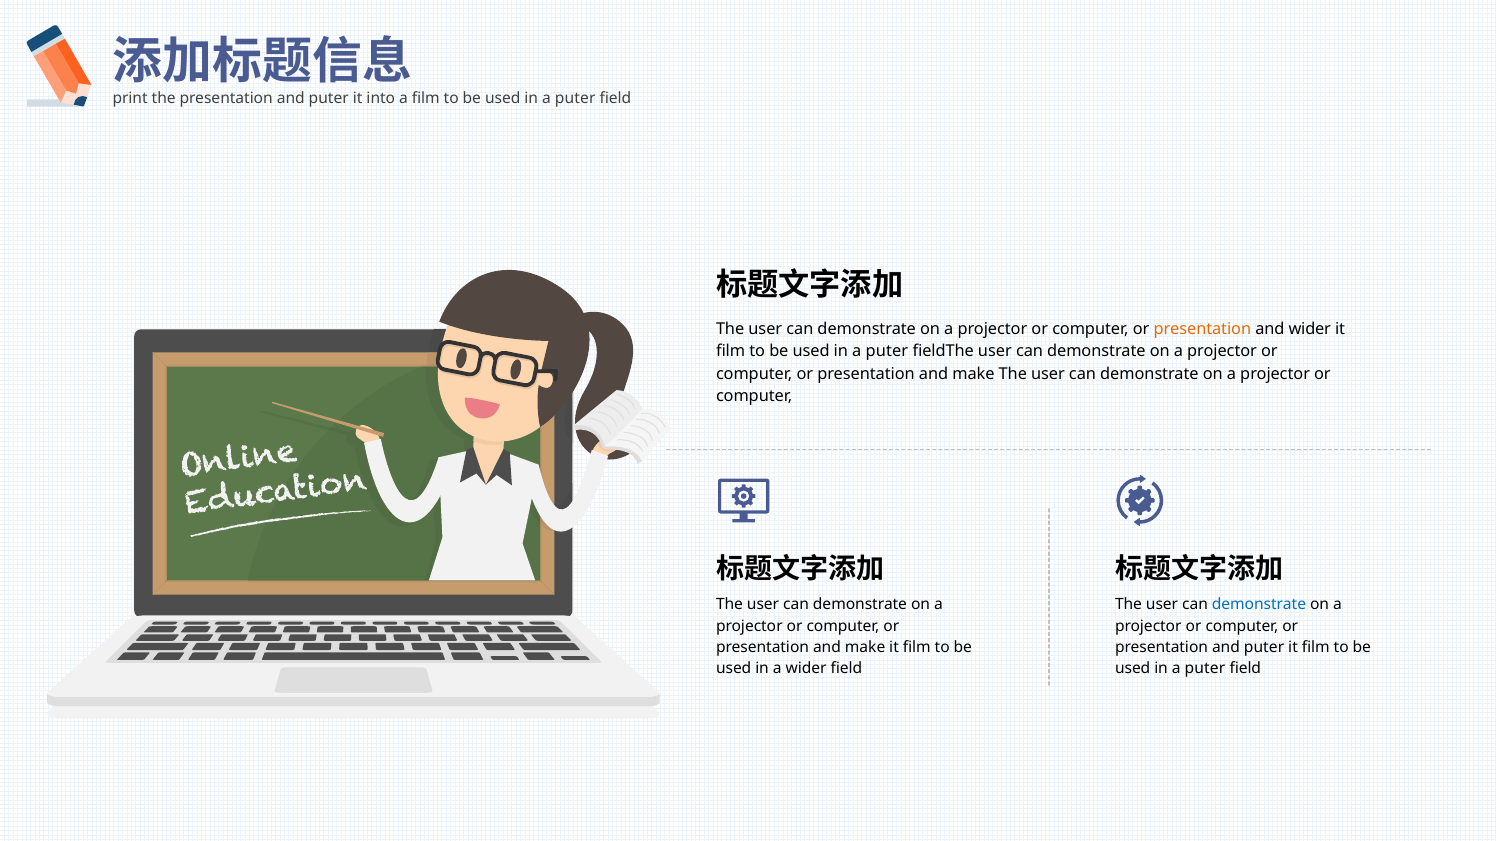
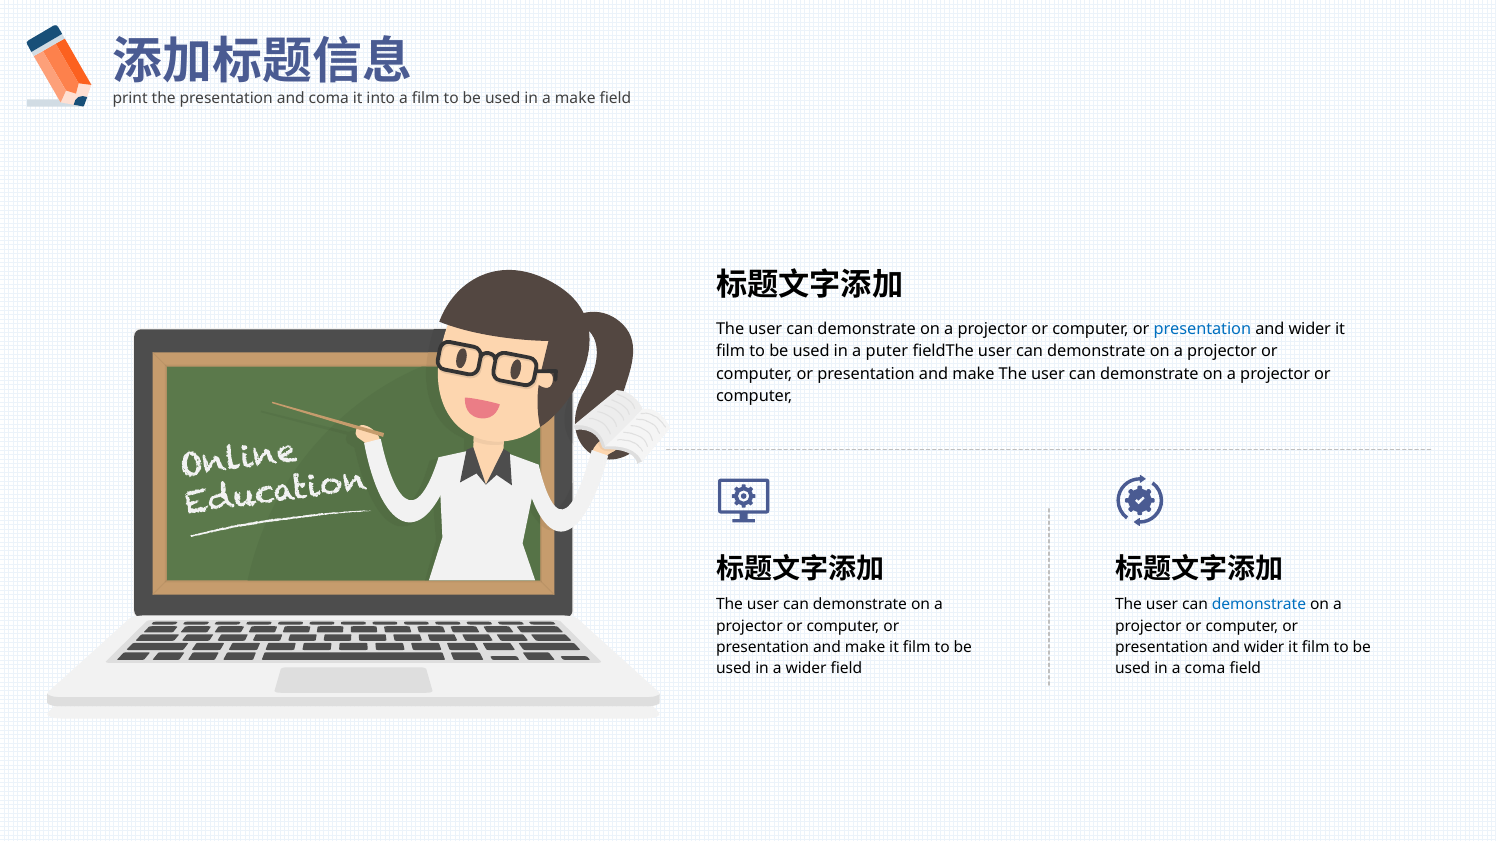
the presentation and puter: puter -> coma (329, 98)
puter: puter -> make (575, 98)
presentation colour: orange -> blue (1202, 329)
puter: puter -> wider (1264, 648)
puter: puter -> coma (1205, 669)
